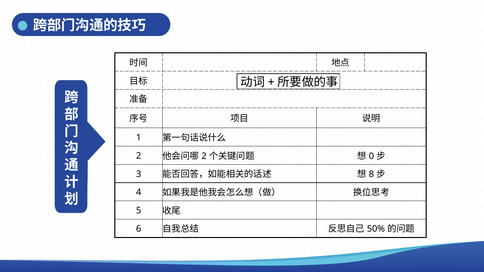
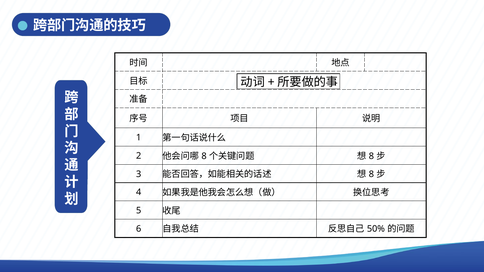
2: 2 -> 8 (204, 156)
0: 0 -> 8 (371, 156)
